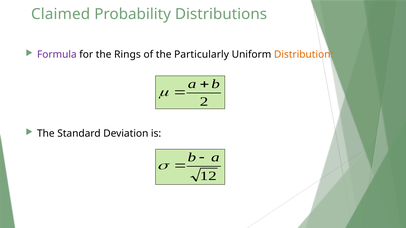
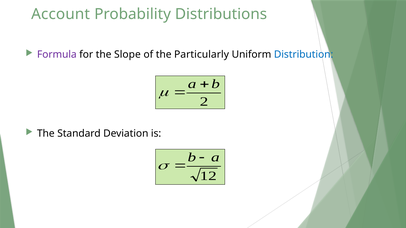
Claimed: Claimed -> Account (61, 14)
Rings: Rings -> Slope (127, 55)
Distribution colour: orange -> blue (304, 55)
